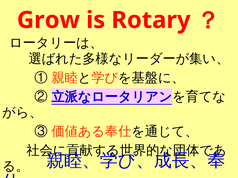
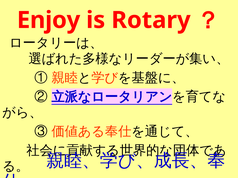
Grow: Grow -> Enjoy (49, 20)
